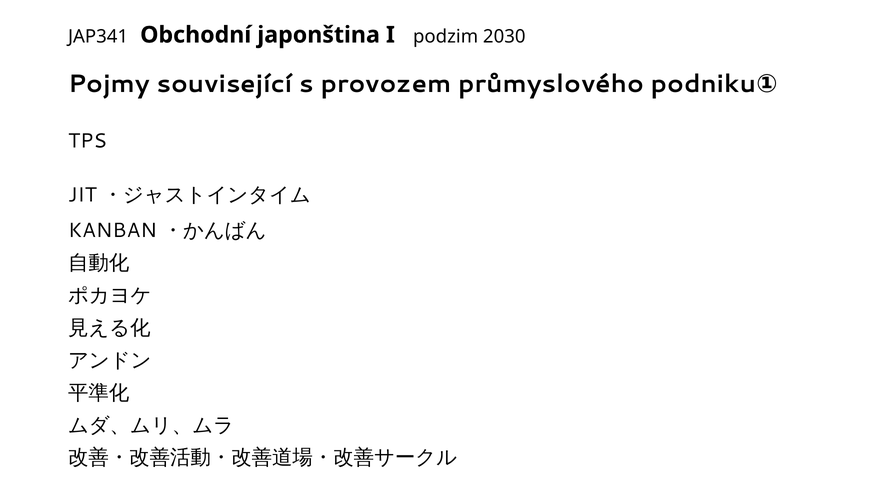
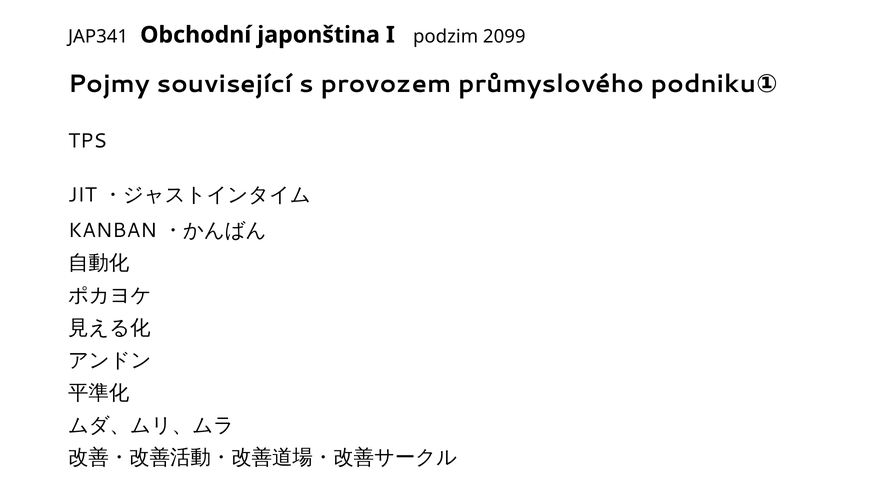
2030: 2030 -> 2099 (504, 36)
